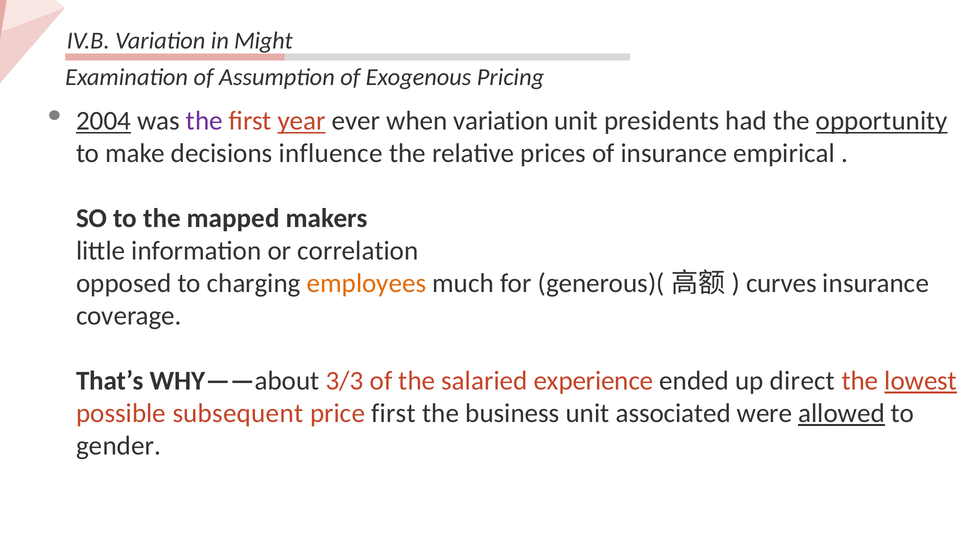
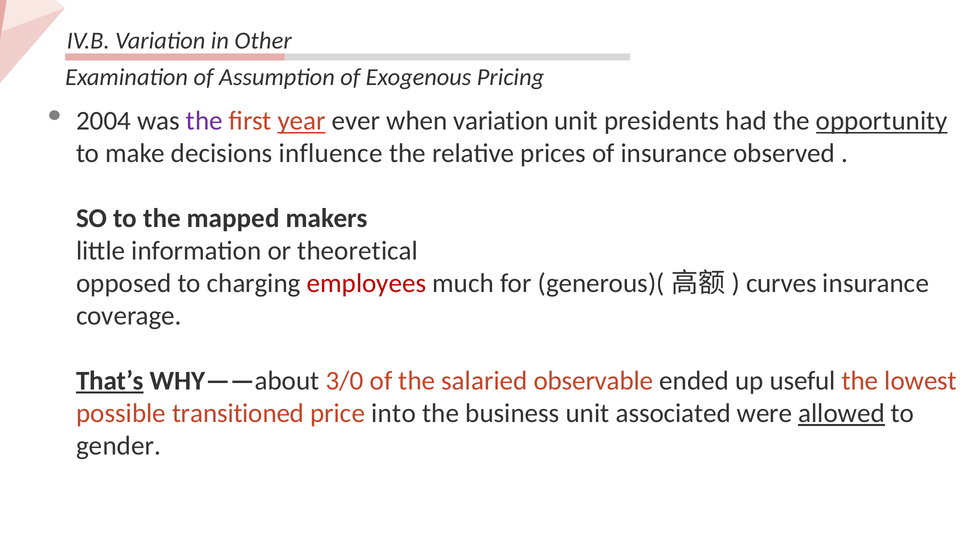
Might: Might -> Other (263, 41)
2004 underline: present -> none (104, 121)
empirical: empirical -> observed (784, 154)
correlation: correlation -> theoretical (358, 251)
employees colour: orange -> red (366, 284)
That’s underline: none -> present (110, 381)
3/3: 3/3 -> 3/0 (345, 381)
experience: experience -> observable (593, 381)
direct: direct -> useful (803, 381)
lowest underline: present -> none (921, 381)
subsequent: subsequent -> transitioned (238, 414)
price first: first -> into (394, 414)
